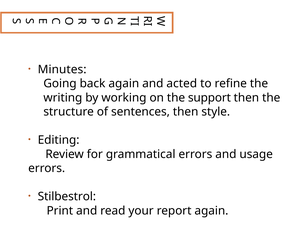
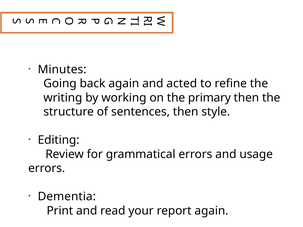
support: support -> primary (209, 98)
Stilbestrol: Stilbestrol -> Dementia (67, 197)
